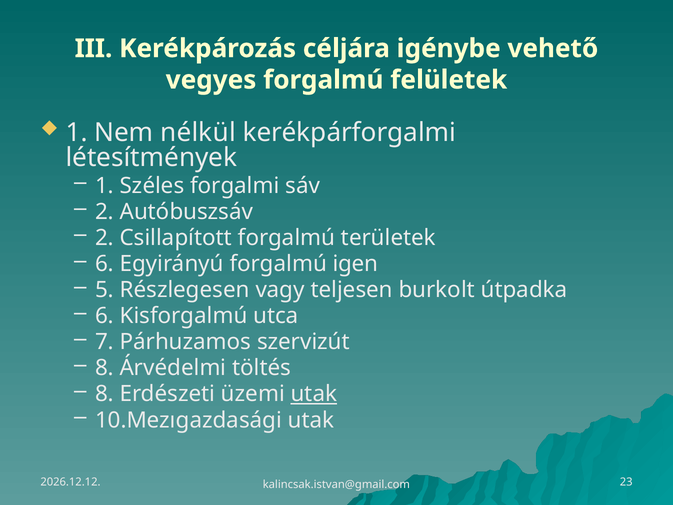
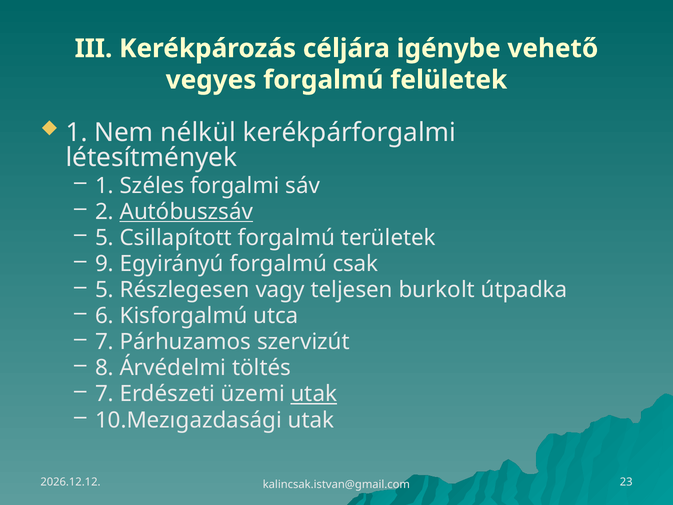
Autóbuszsáv underline: none -> present (186, 212)
2: 2 -> 5 (104, 238)
6: 6 -> 9 (104, 264)
igen: igen -> csak (355, 264)
8: 8 -> 7 (104, 394)
